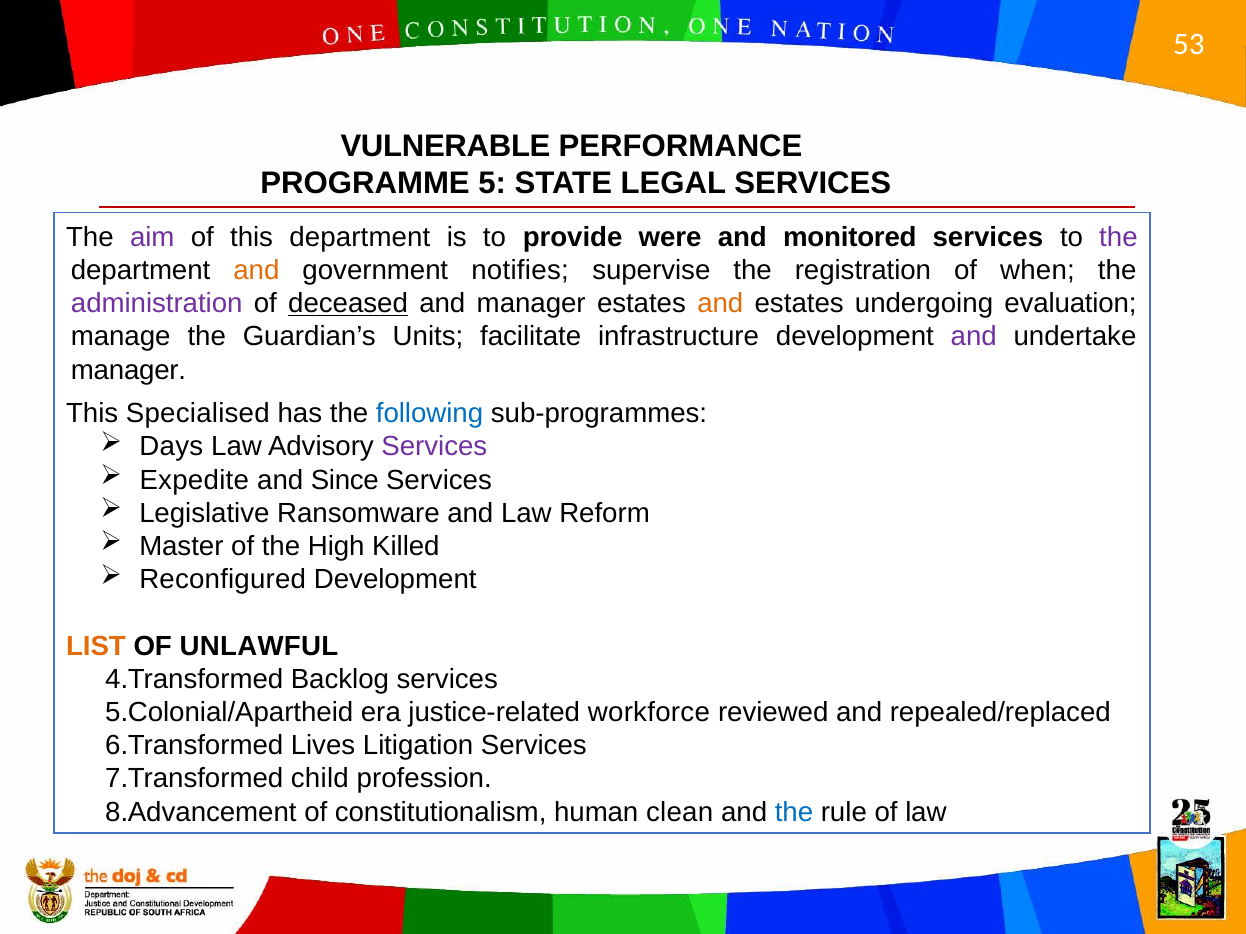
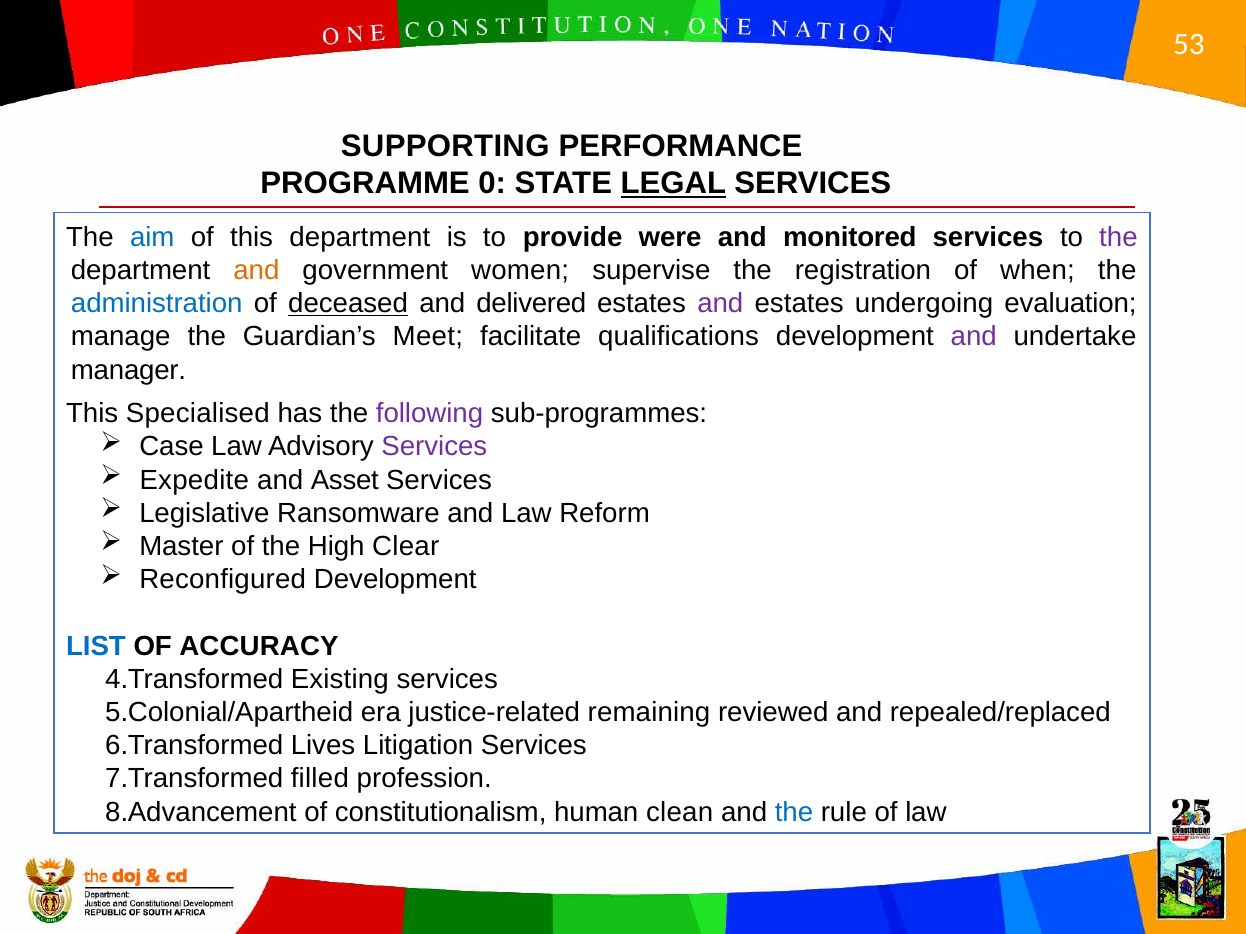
VULNERABLE: VULNERABLE -> SUPPORTING (445, 146)
5: 5 -> 0 (492, 183)
LEGAL underline: none -> present (673, 183)
aim colour: purple -> blue (152, 237)
notifies: notifies -> women (520, 271)
administration colour: purple -> blue (157, 304)
and manager: manager -> delivered (531, 304)
and colour: orange -> purple (720, 304)
Units: Units -> Meet (428, 337)
infrastructure: infrastructure -> qualifications (679, 337)
following colour: blue -> purple (430, 414)
Days: Days -> Case (171, 447)
Since: Since -> Asset (345, 480)
Killed: Killed -> Clear (406, 547)
LIST colour: orange -> blue (96, 646)
UNLAWFUL: UNLAWFUL -> ACCURACY (259, 646)
Backlog: Backlog -> Existing (340, 680)
workforce: workforce -> remaining (649, 713)
child: child -> filled (320, 779)
